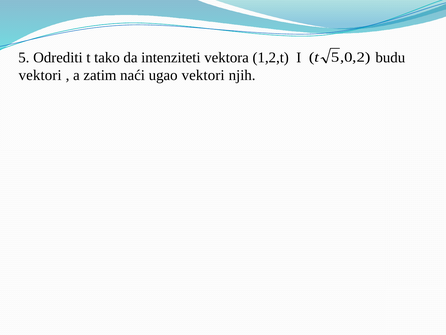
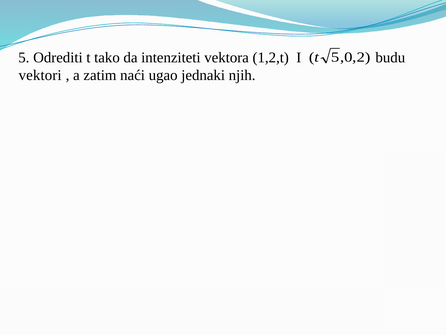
ugao vektori: vektori -> jednaki (203, 75)
